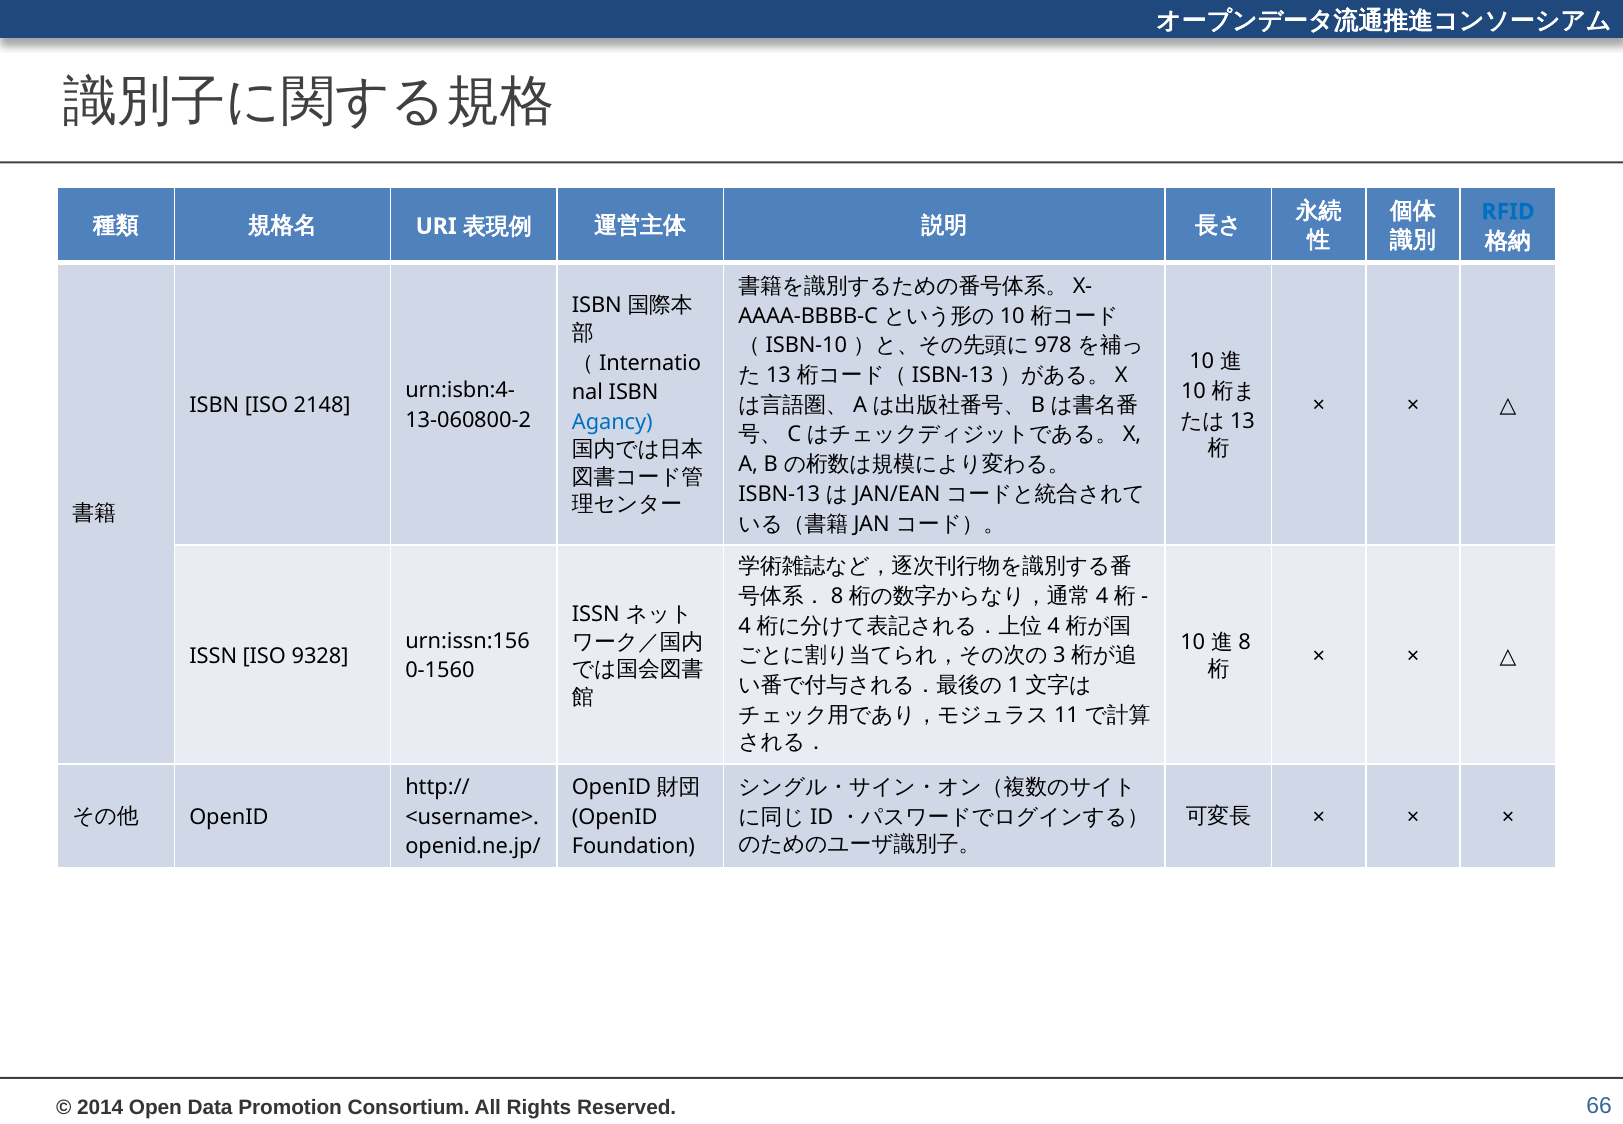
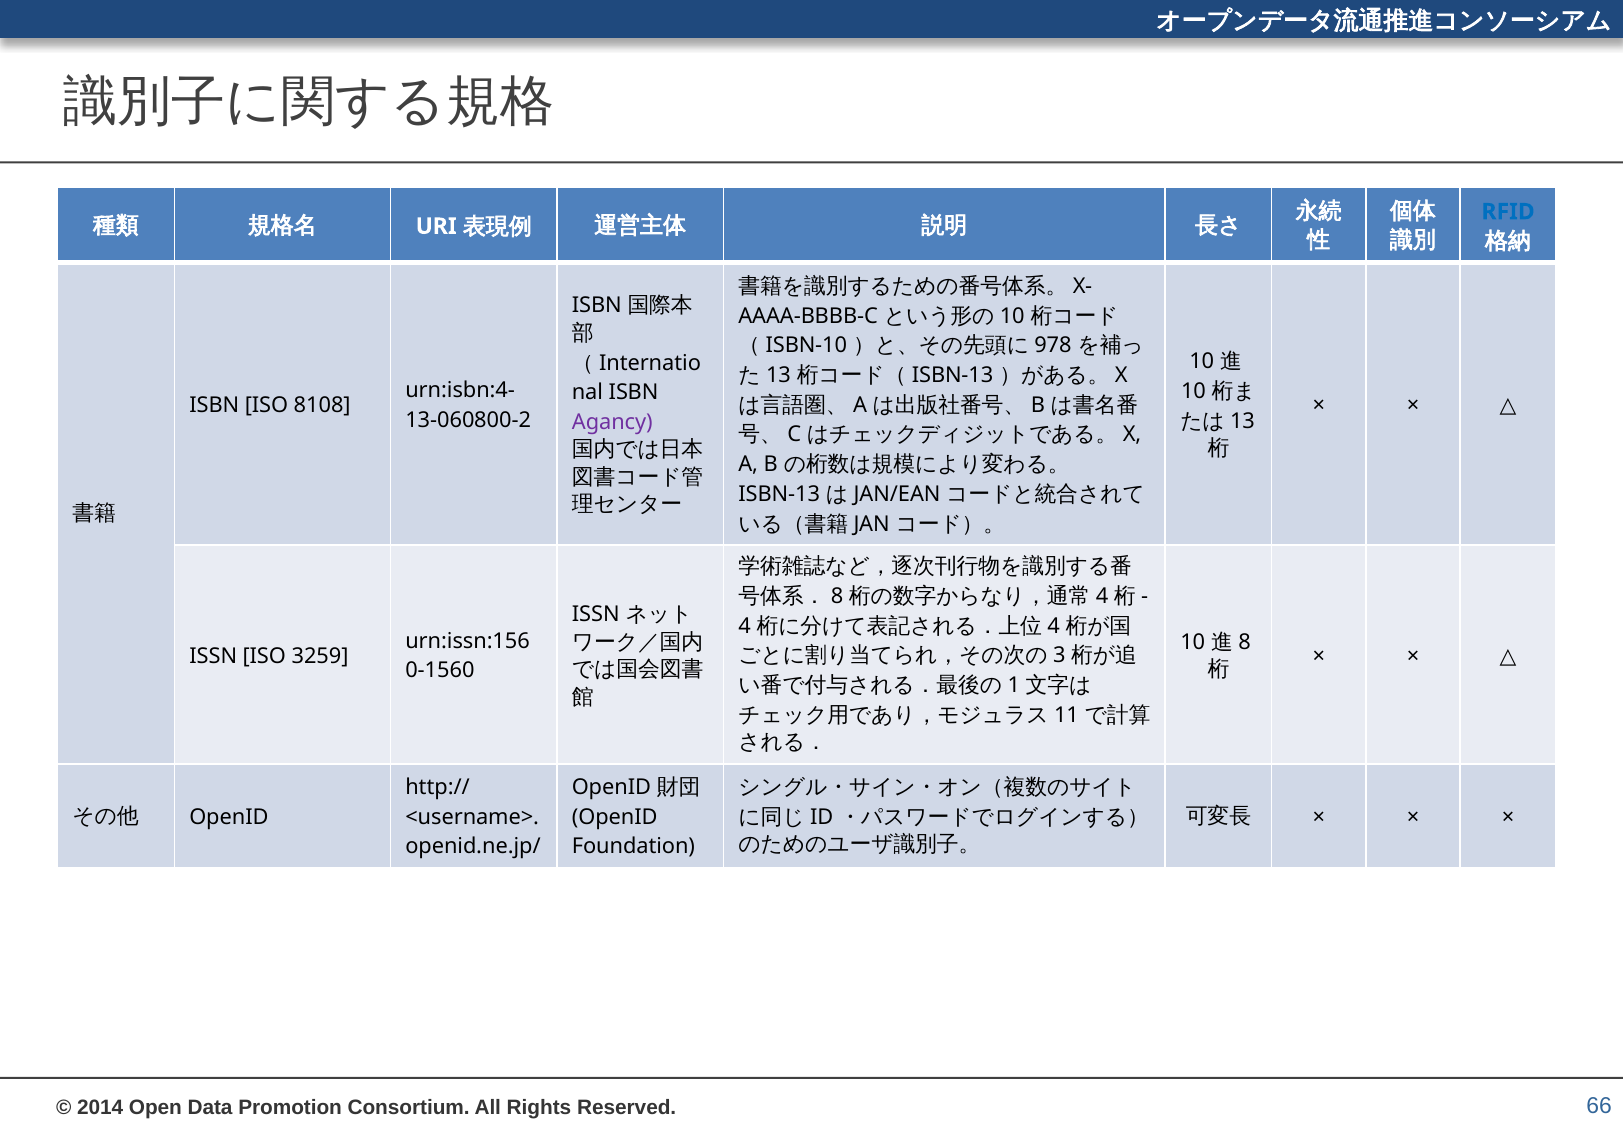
2148: 2148 -> 8108 (322, 405)
Agancy colour: blue -> purple (612, 422)
9328: 9328 -> 3259 (320, 656)
